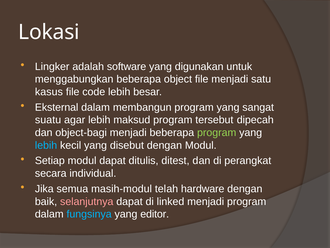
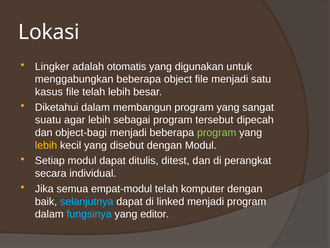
software: software -> otomatis (127, 66)
file code: code -> telah (94, 92)
Eksternal: Eksternal -> Diketahui (57, 107)
maksud: maksud -> sebagai (132, 120)
lebih colour: light blue -> yellow (46, 145)
masih-modul: masih-modul -> empat-modul (122, 188)
hardware: hardware -> komputer (203, 188)
selanjutnya colour: pink -> light blue (87, 201)
